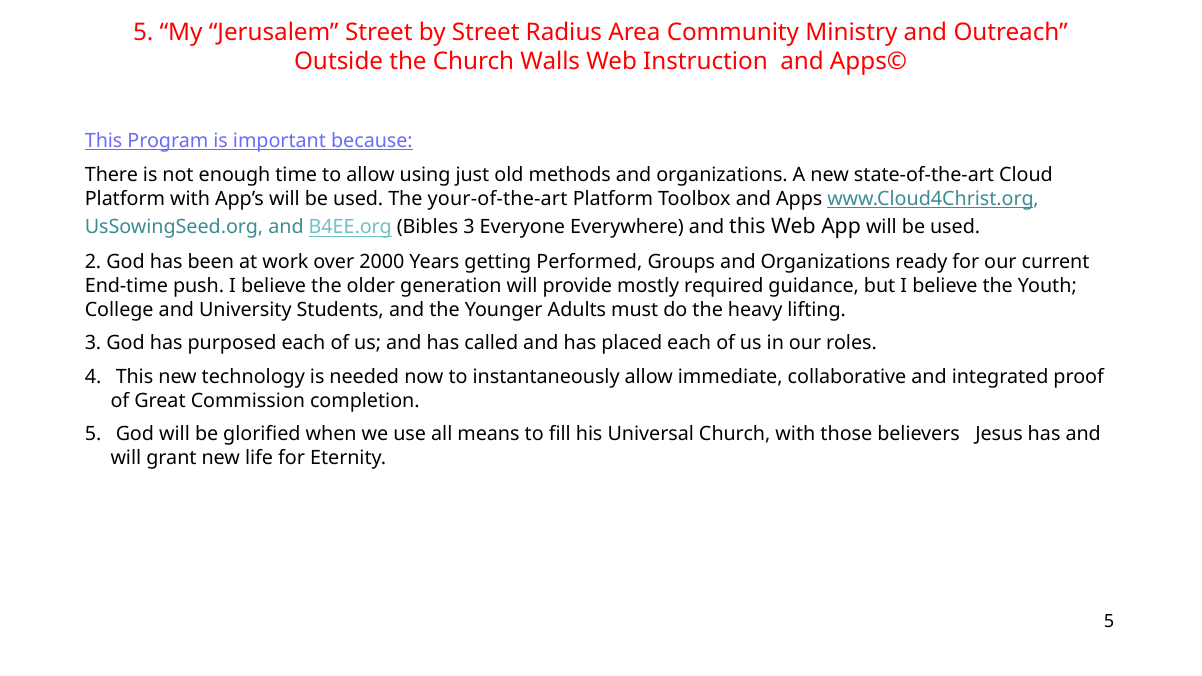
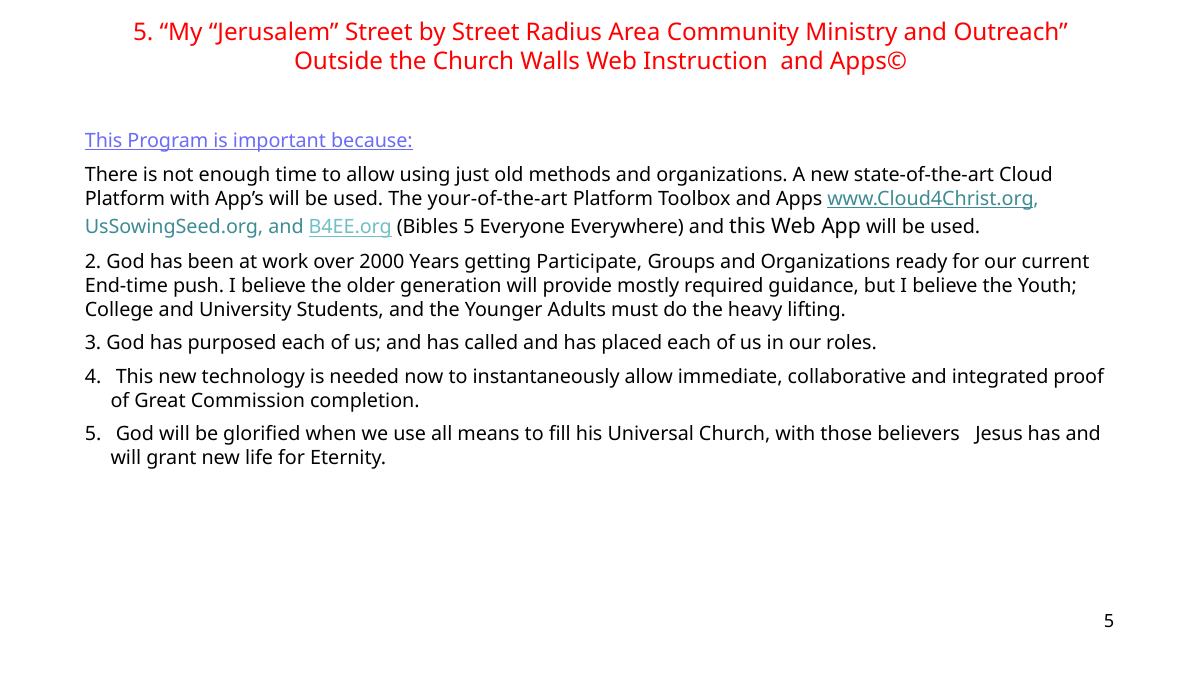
Bibles 3: 3 -> 5 (469, 227)
Performed: Performed -> Participate (589, 262)
